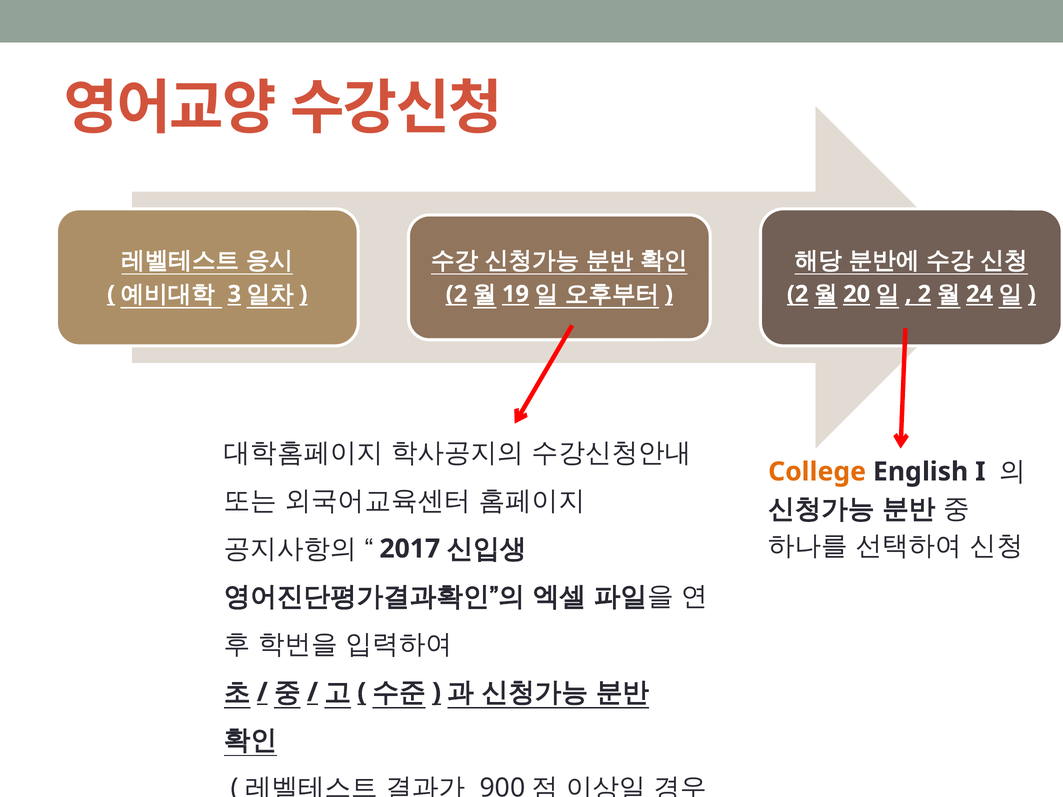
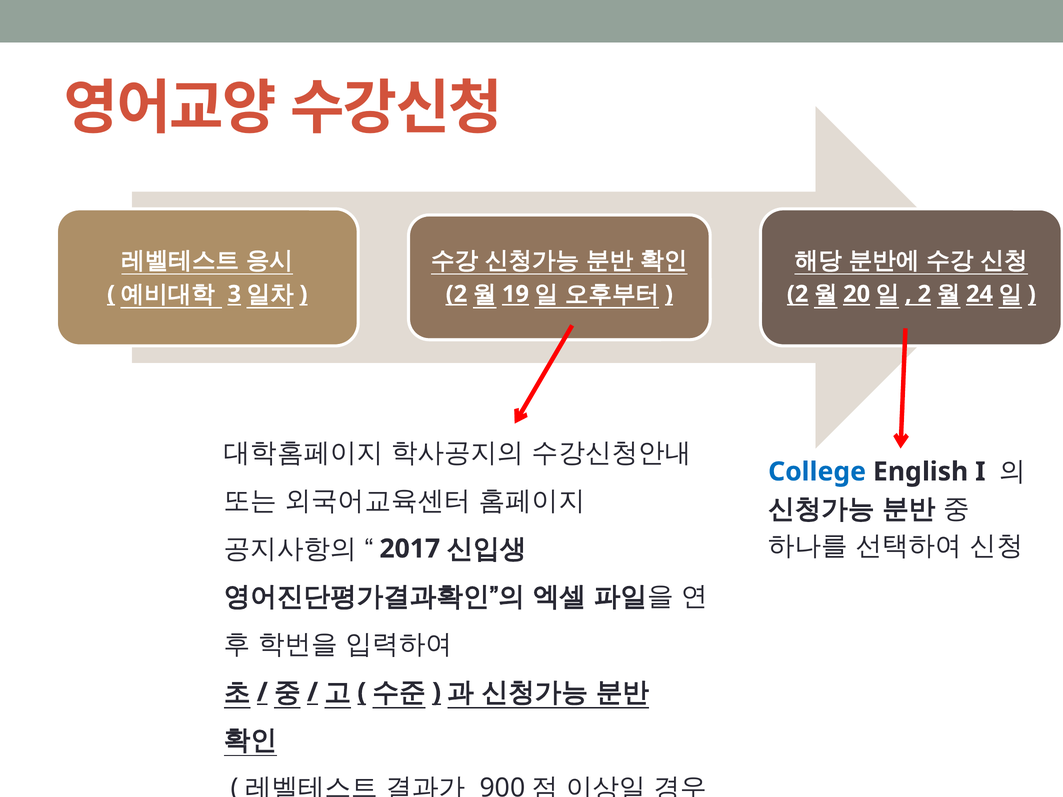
College colour: orange -> blue (817, 472)
